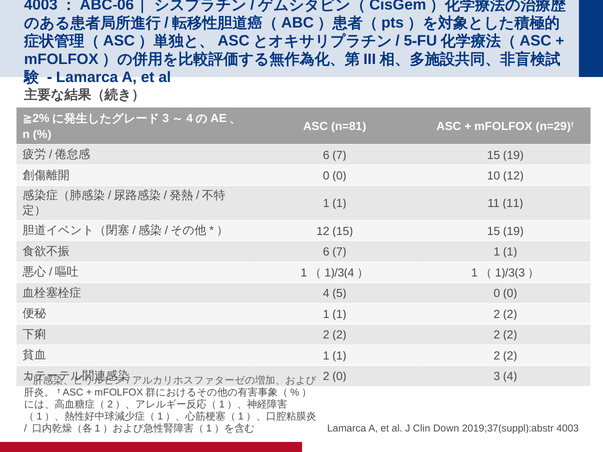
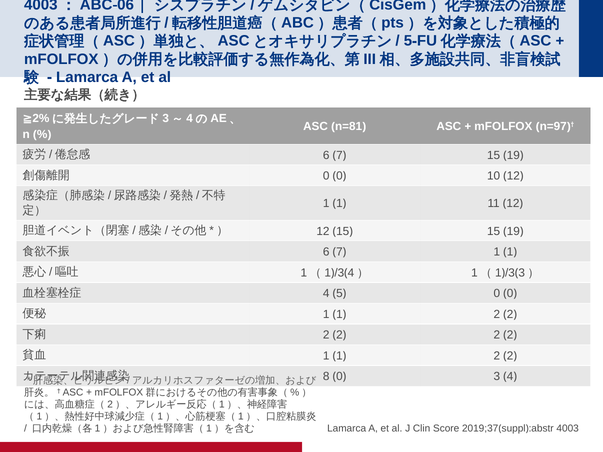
n=29: n=29 -> n=97 (553, 127)
11: 11 -> 12 (513, 204)
2: 2 -> 8 (326, 377)
Down: Down -> Score (446, 429)
